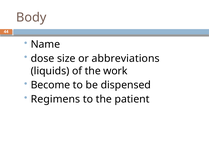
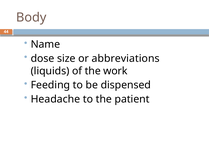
Become: Become -> Feeding (50, 85)
Regimens: Regimens -> Headache (55, 100)
